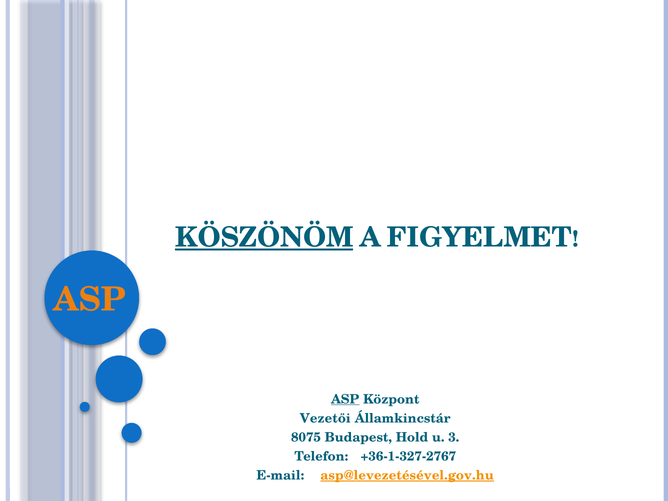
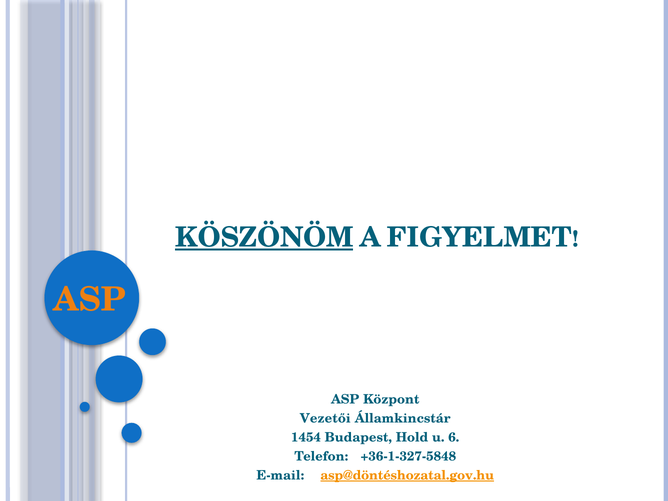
ASP underline: present -> none (345, 399)
8075: 8075 -> 1454 (306, 437)
3: 3 -> 6 (454, 437)
+36-1-327-2767: +36-1-327-2767 -> +36-1-327-5848 (408, 456)
asp@levezetésével.gov.hu: asp@levezetésével.gov.hu -> asp@döntéshozatal.gov.hu (407, 475)
